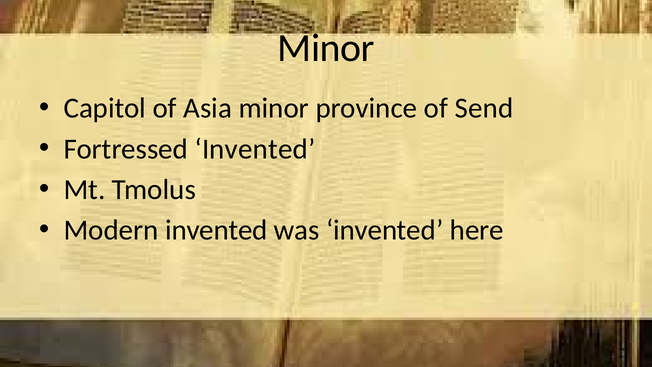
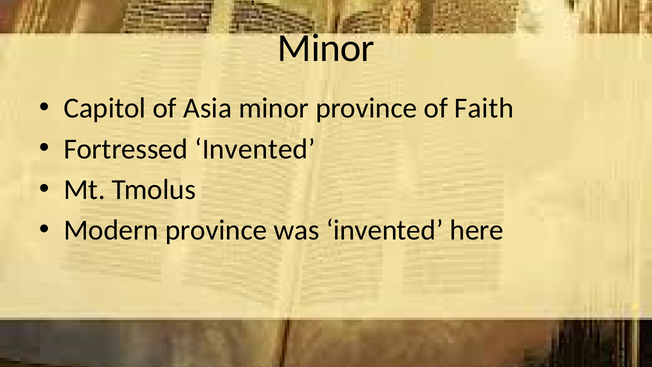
Send: Send -> Faith (484, 108)
Modern invented: invented -> province (216, 230)
